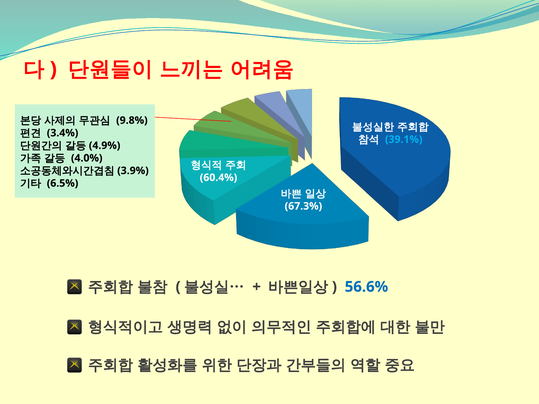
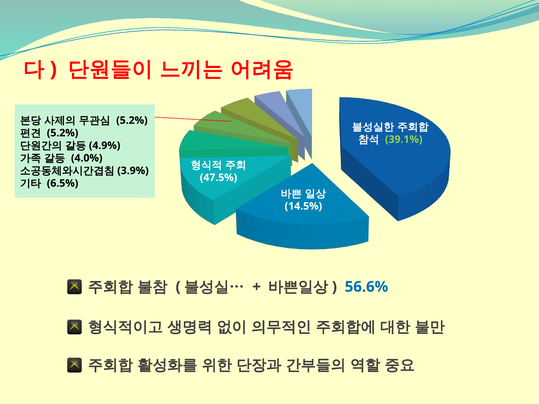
9.8%: 9.8% -> 5.2% (132, 120)
3.4%: 3.4% -> 5.2% (63, 133)
39.1% colour: light blue -> light green (404, 139)
60.4%: 60.4% -> 47.5% (219, 178)
67.3%: 67.3% -> 14.5% (303, 206)
